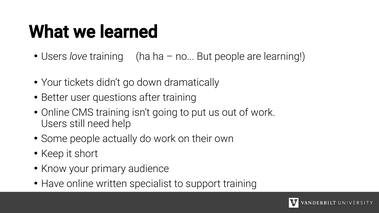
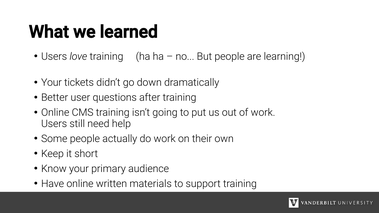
specialist: specialist -> materials (151, 184)
